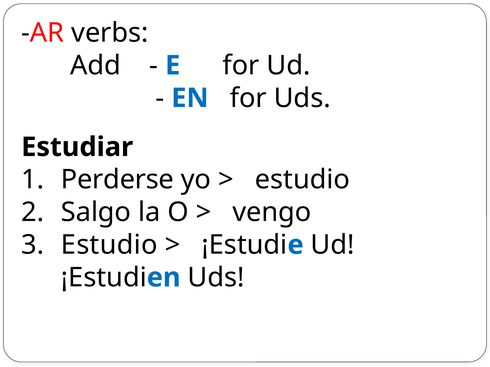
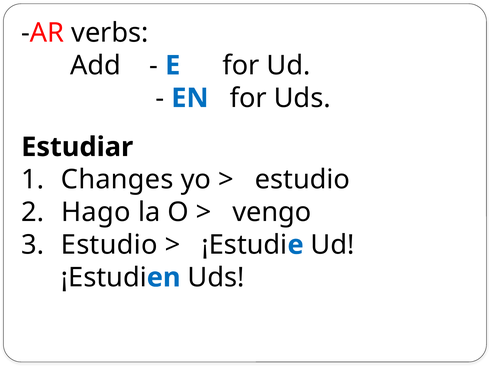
Perderse: Perderse -> Changes (117, 180)
Salgo: Salgo -> Hago (96, 213)
